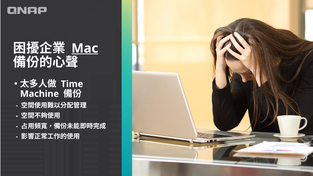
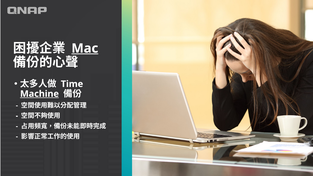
Machine underline: none -> present (39, 94)
